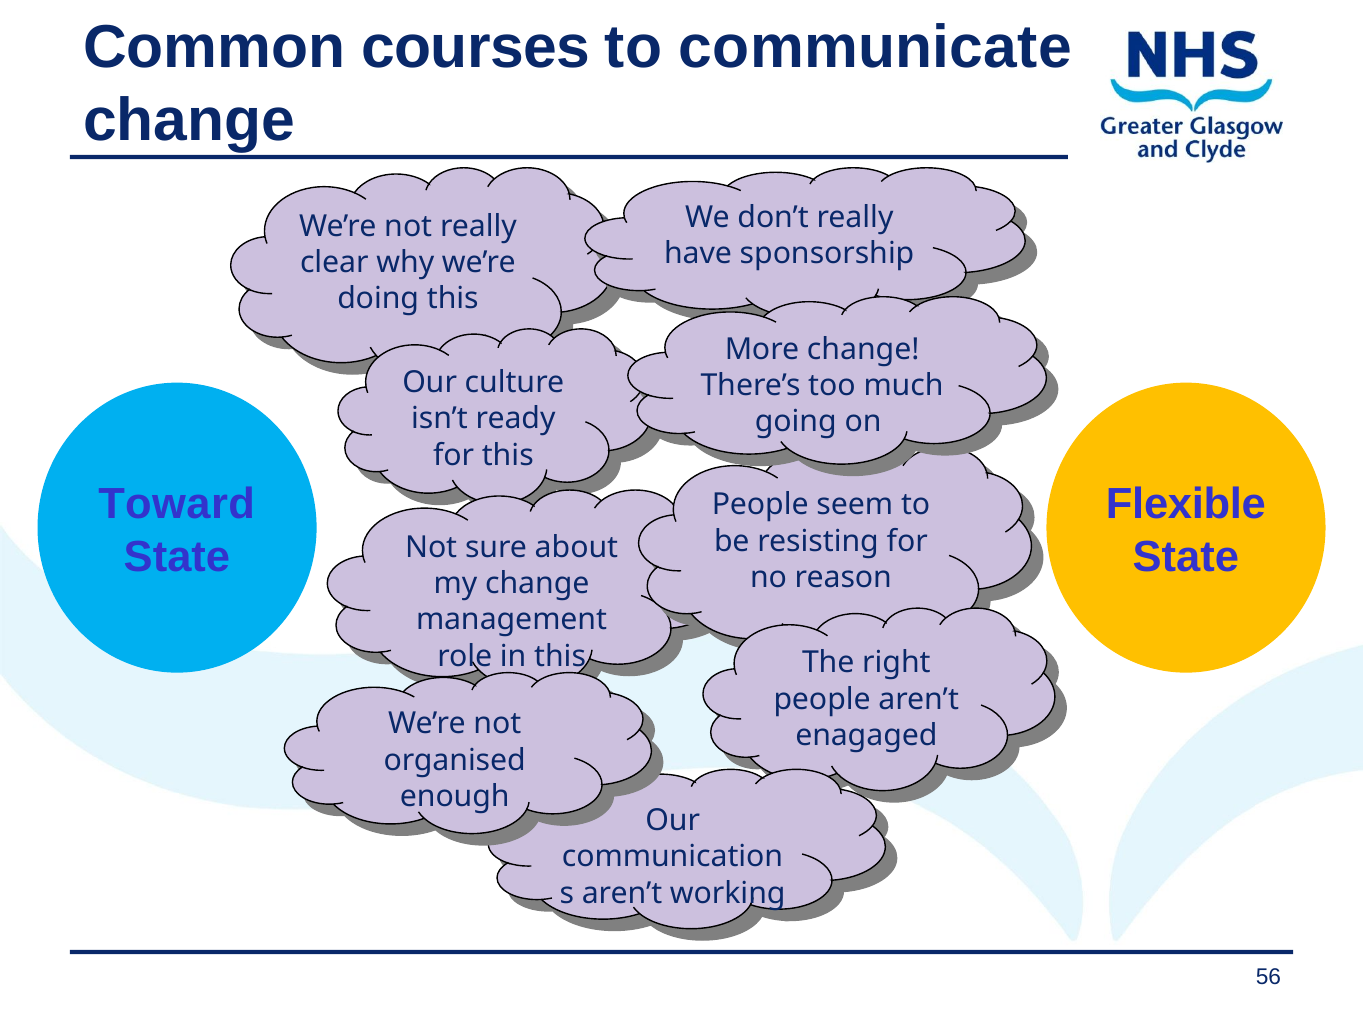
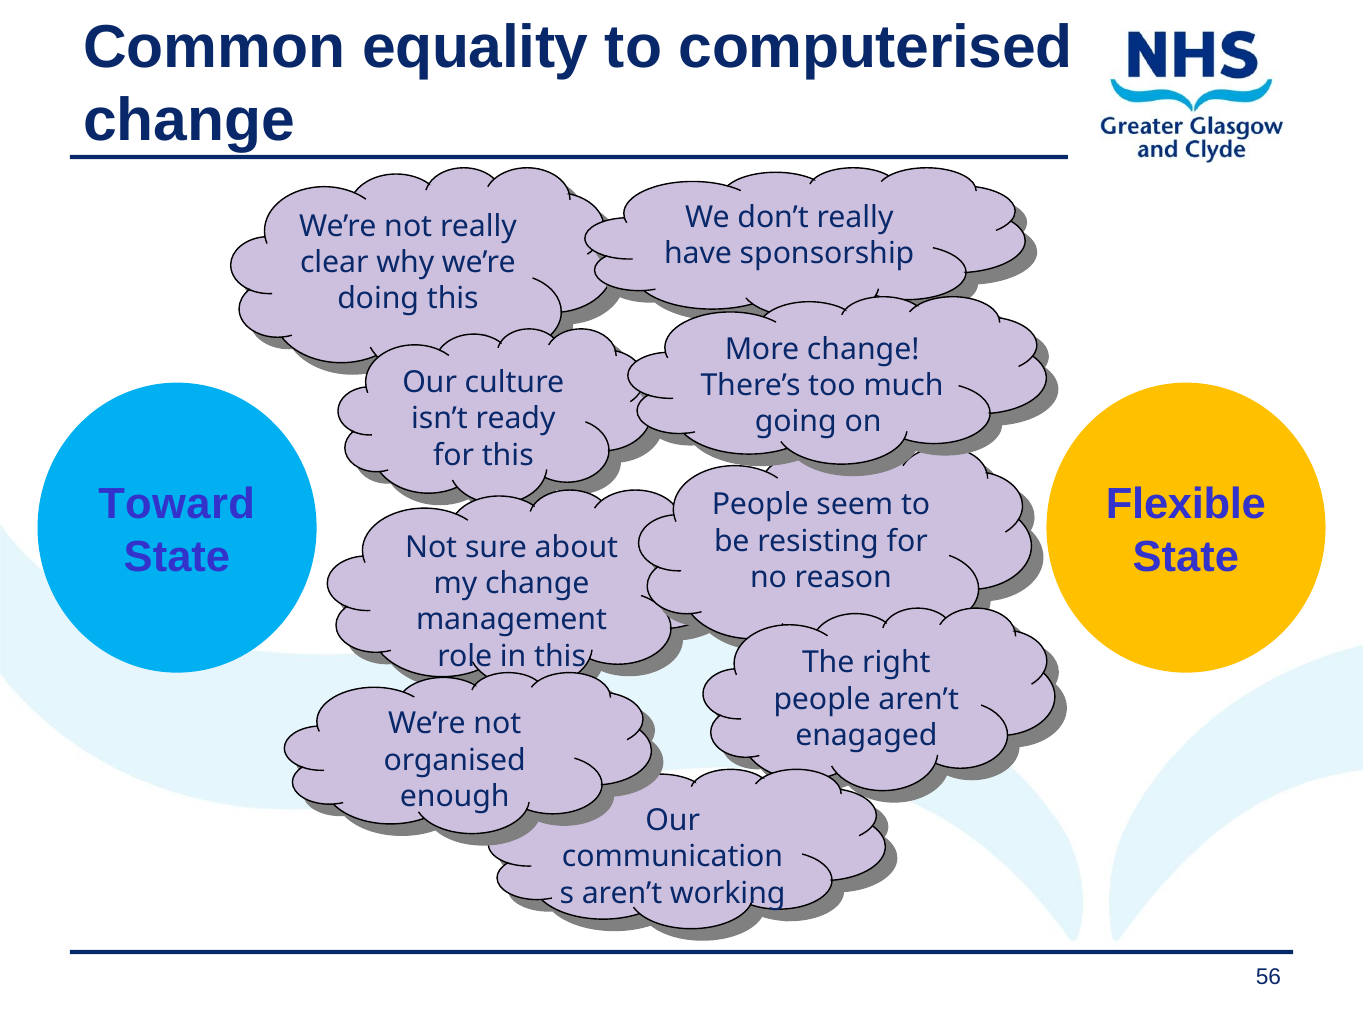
courses: courses -> equality (476, 47)
communicate: communicate -> computerised (876, 47)
